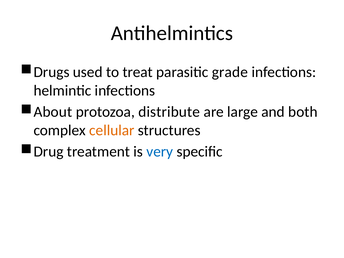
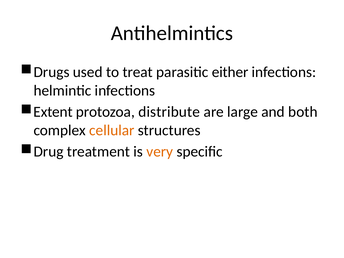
grade: grade -> either (230, 72)
About: About -> Extent (53, 112)
very colour: blue -> orange (160, 152)
